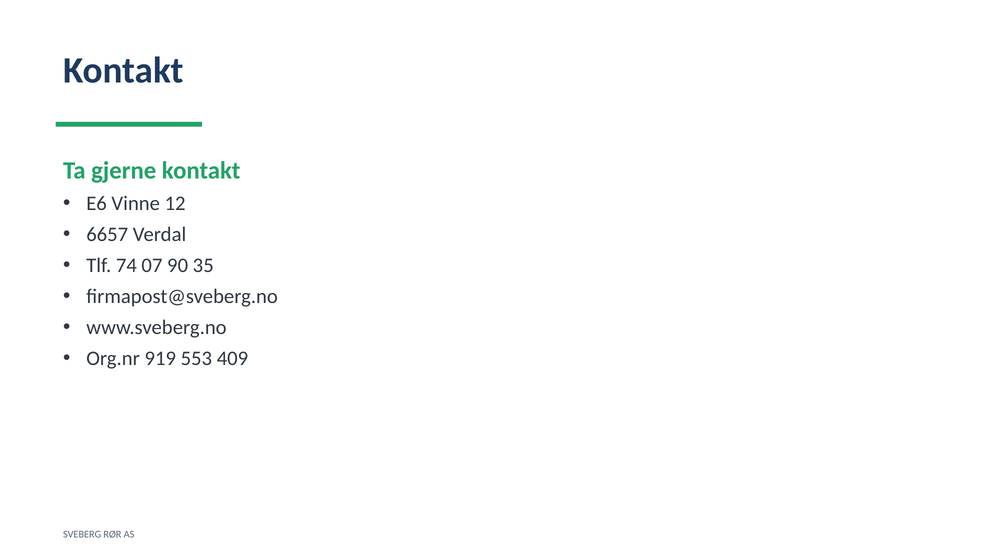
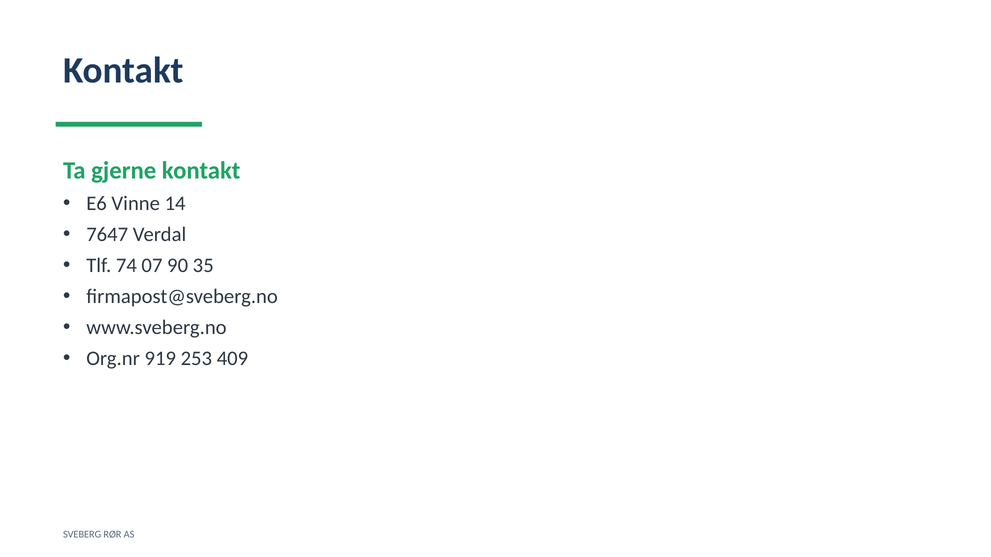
12: 12 -> 14 (175, 204)
6657: 6657 -> 7647 (107, 235)
553: 553 -> 253 (196, 359)
